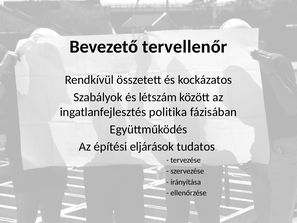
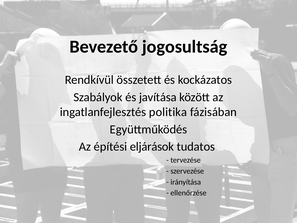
tervellenőr: tervellenőr -> jogosultság (185, 47)
létszám: létszám -> javítása (158, 97)
